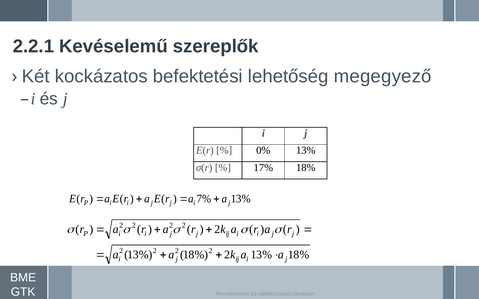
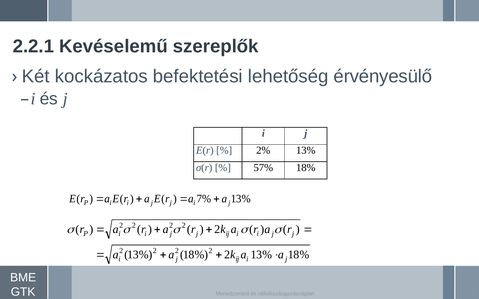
megegyező: megegyező -> érvényesülő (383, 76)
0%: 0% -> 2% (263, 151)
17%: 17% -> 57% (263, 168)
